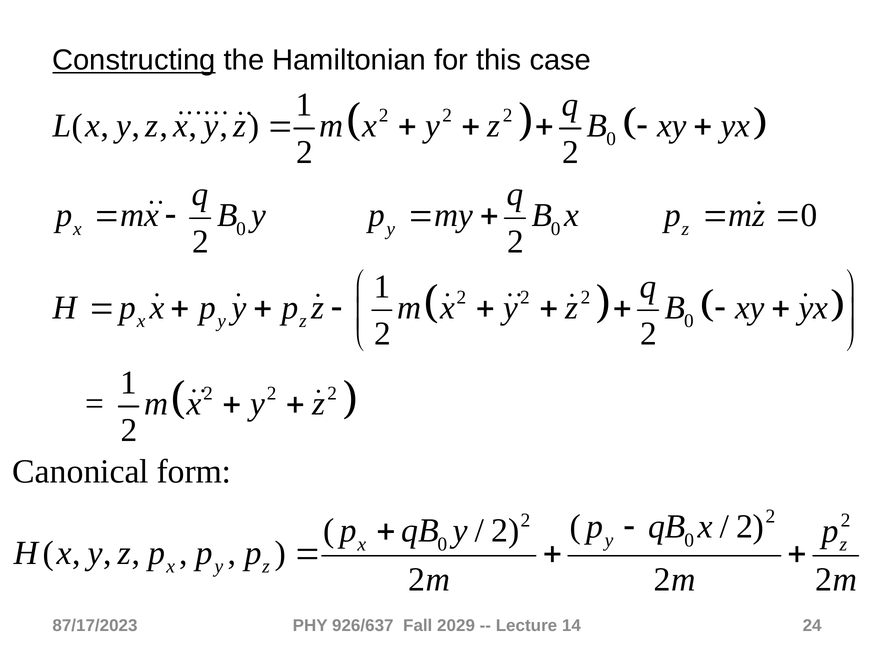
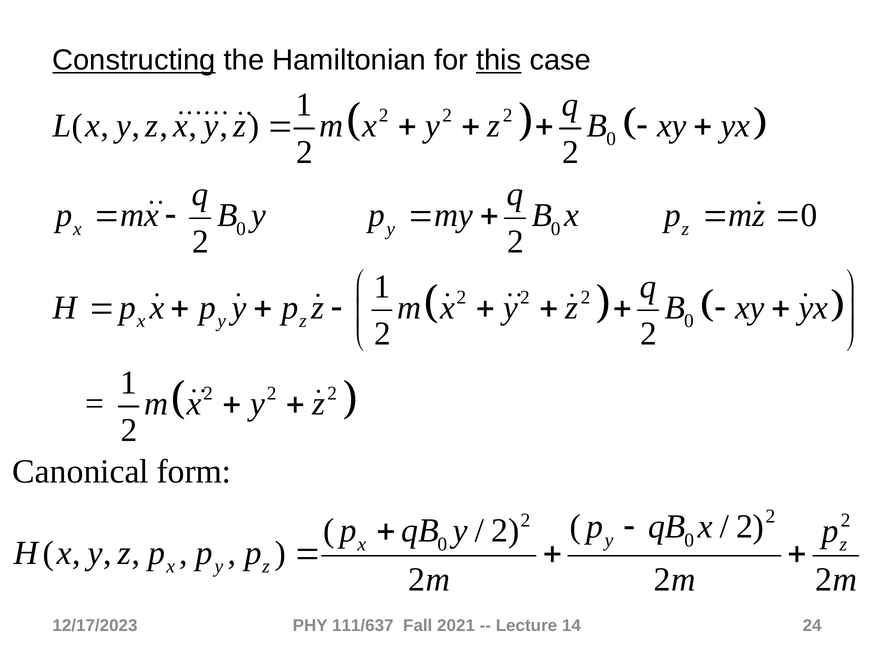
this underline: none -> present (499, 60)
87/17/2023: 87/17/2023 -> 12/17/2023 (95, 626)
926/637: 926/637 -> 111/637 (363, 626)
2029: 2029 -> 2021 (456, 626)
